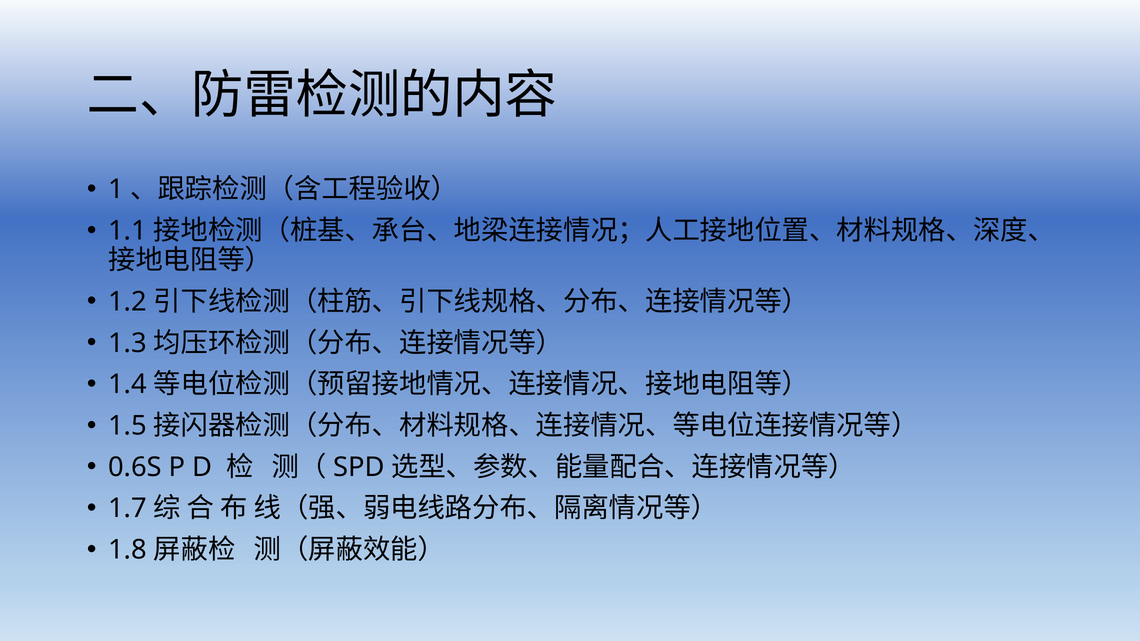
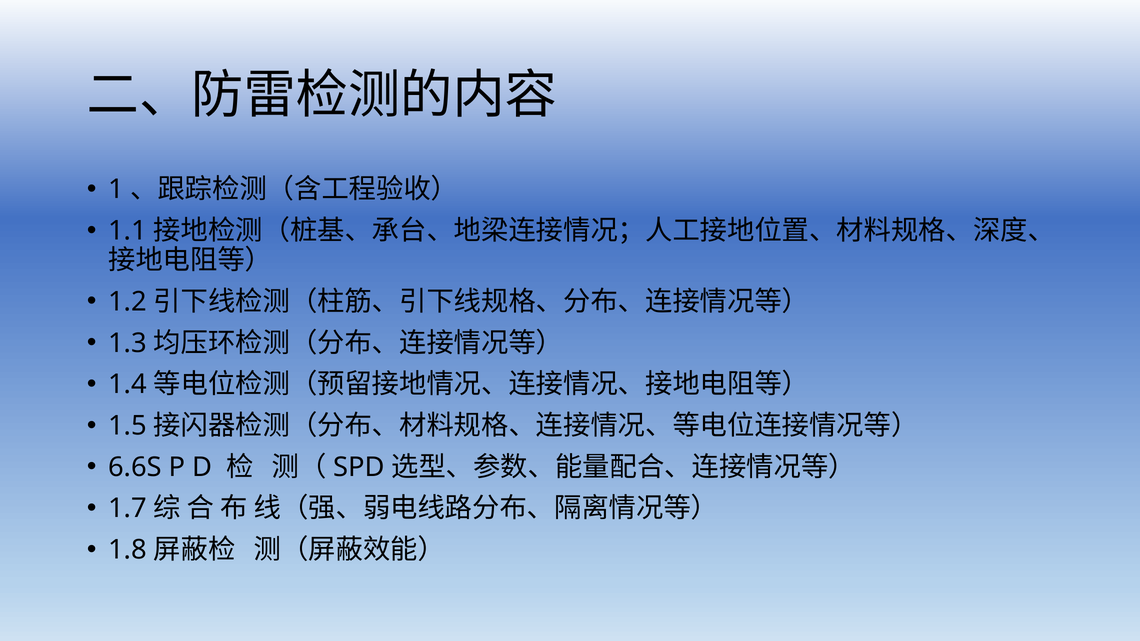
0.6S: 0.6S -> 6.6S (135, 467)
